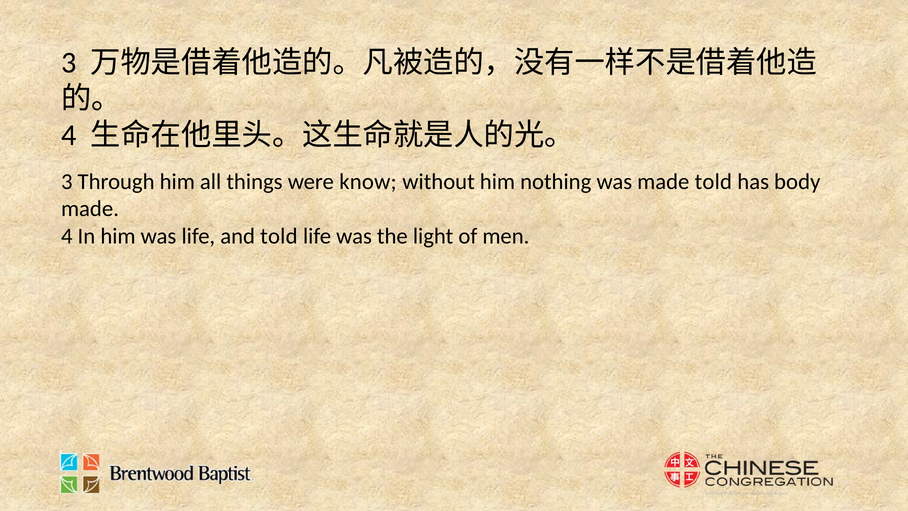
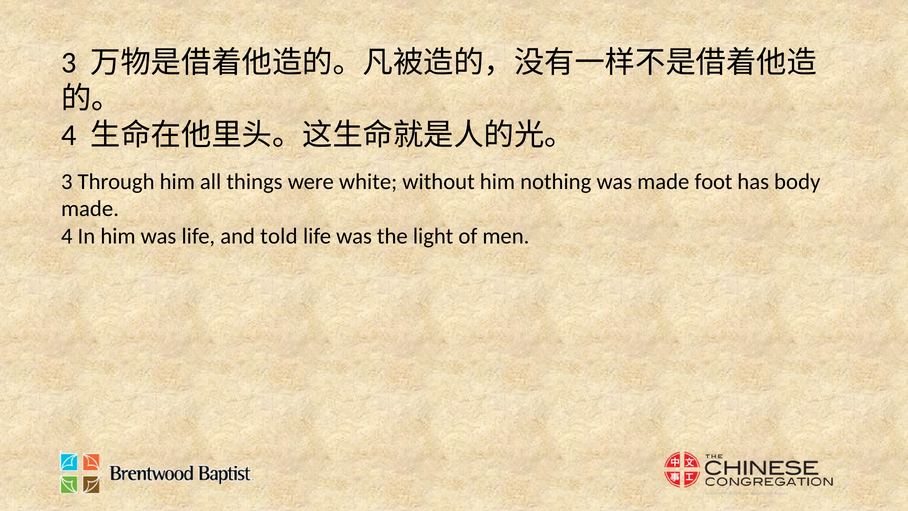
know: know -> white (368, 182)
made told: told -> foot (714, 182)
